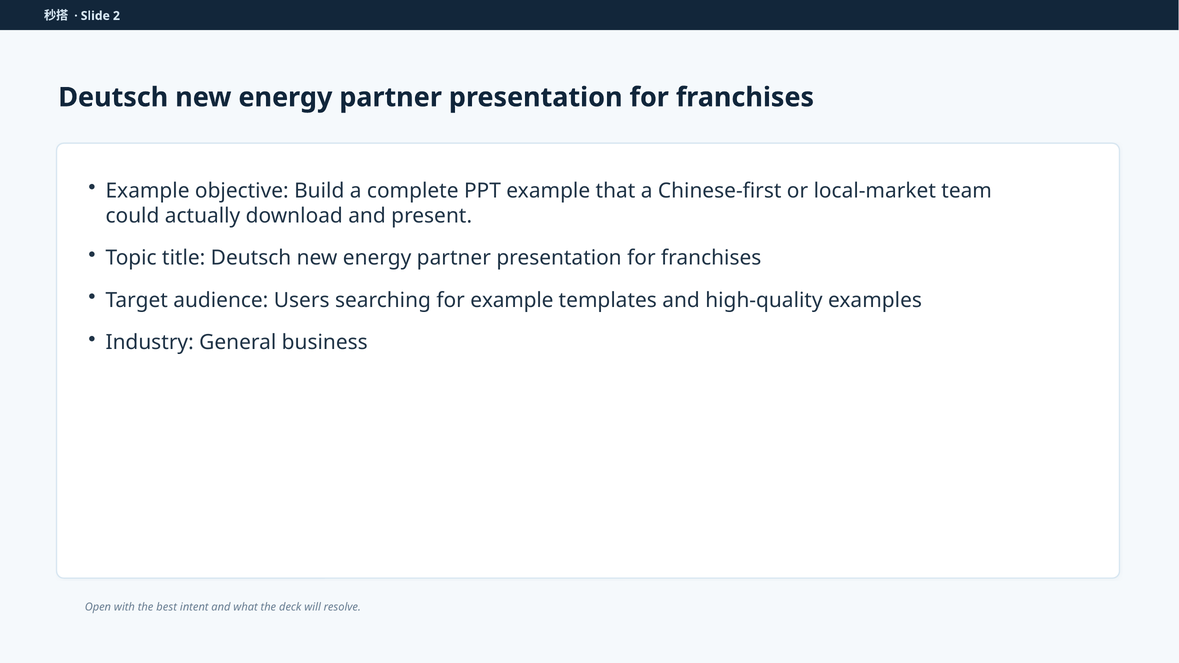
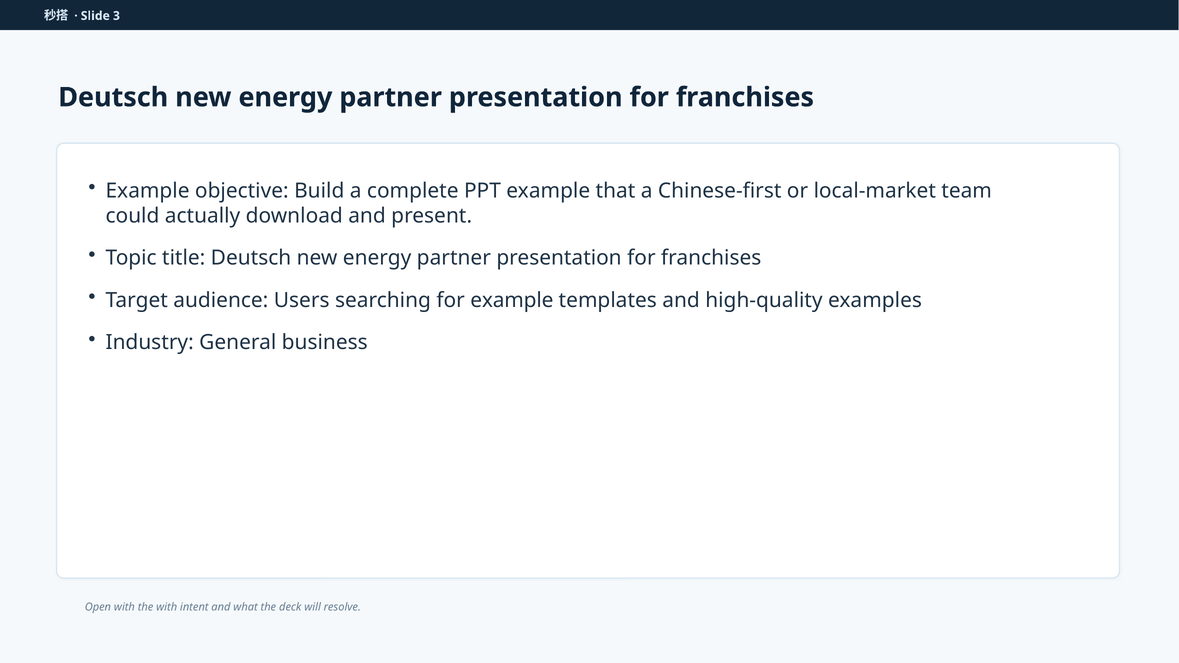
2: 2 -> 3 (116, 16)
the best: best -> with (167, 607)
